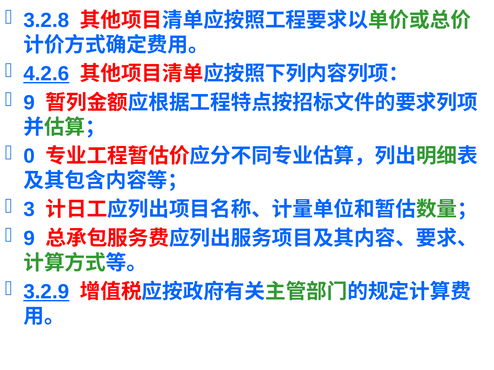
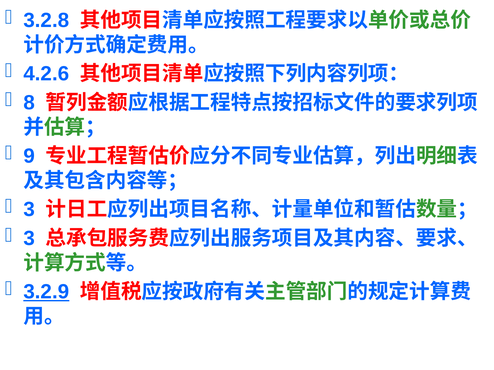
4.2.6 underline: present -> none (46, 74)
9: 9 -> 8 (29, 103)
0: 0 -> 9 (29, 156)
9: 9 -> 3 (29, 239)
